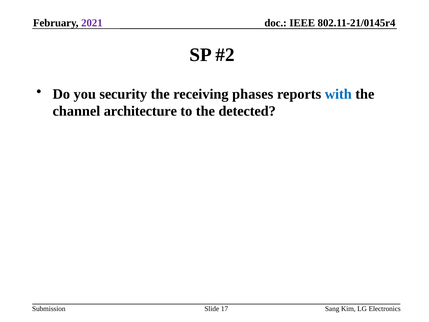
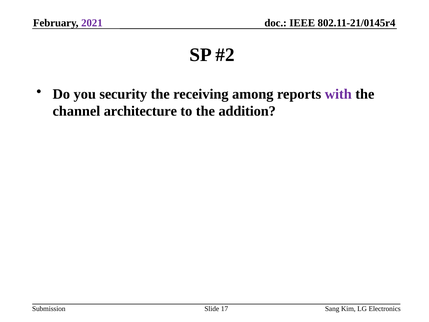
phases: phases -> among (253, 94)
with colour: blue -> purple (338, 94)
detected: detected -> addition (247, 111)
